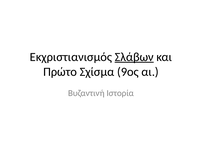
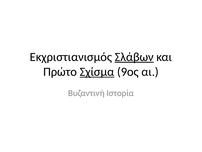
Σχίσμα underline: none -> present (97, 72)
